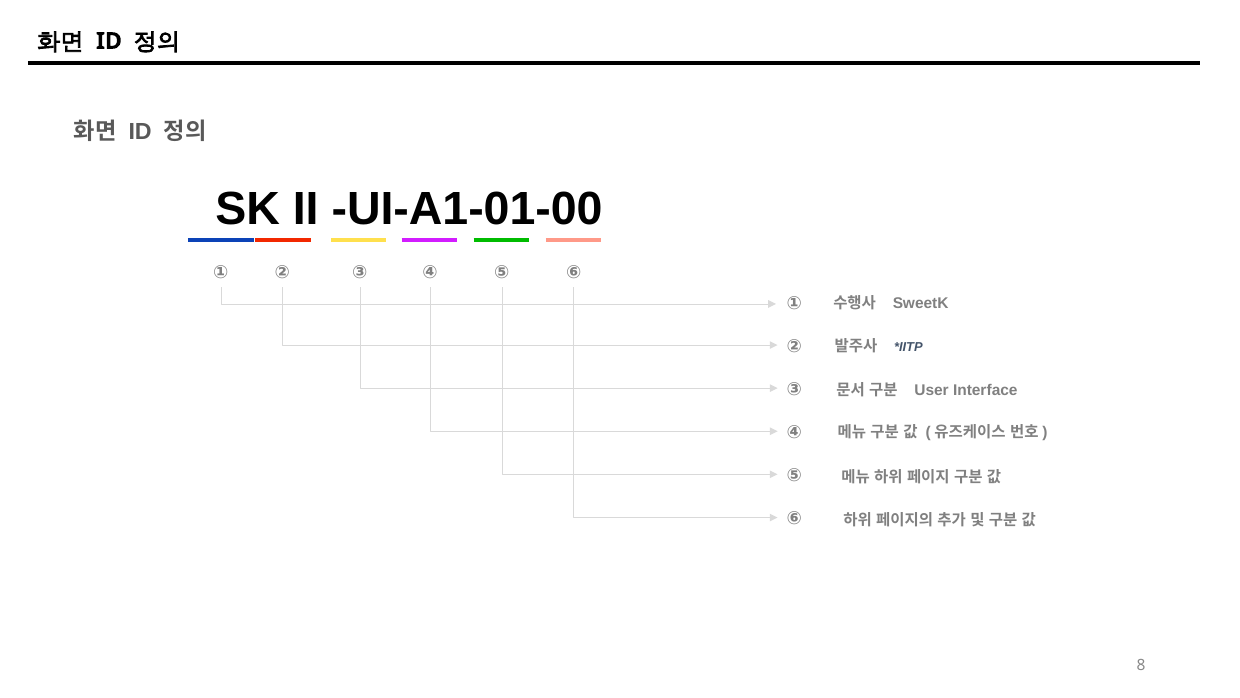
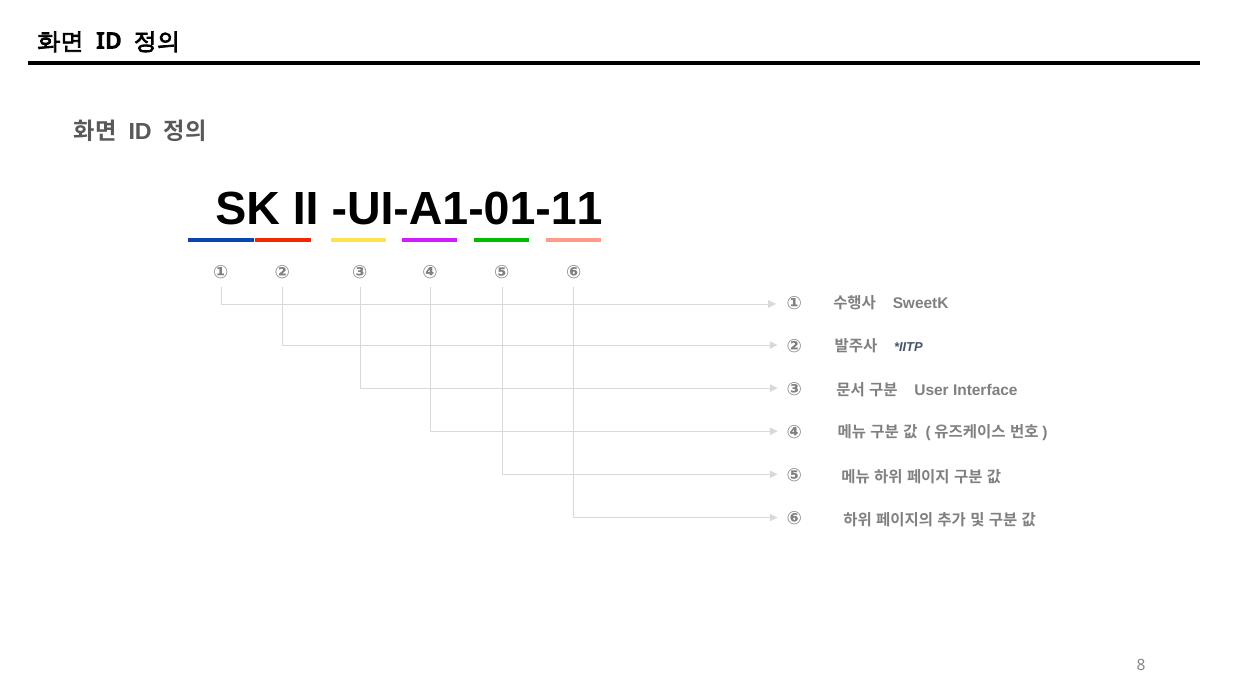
UI-A1-01-00: UI-A1-01-00 -> UI-A1-01-11 (467, 209)
